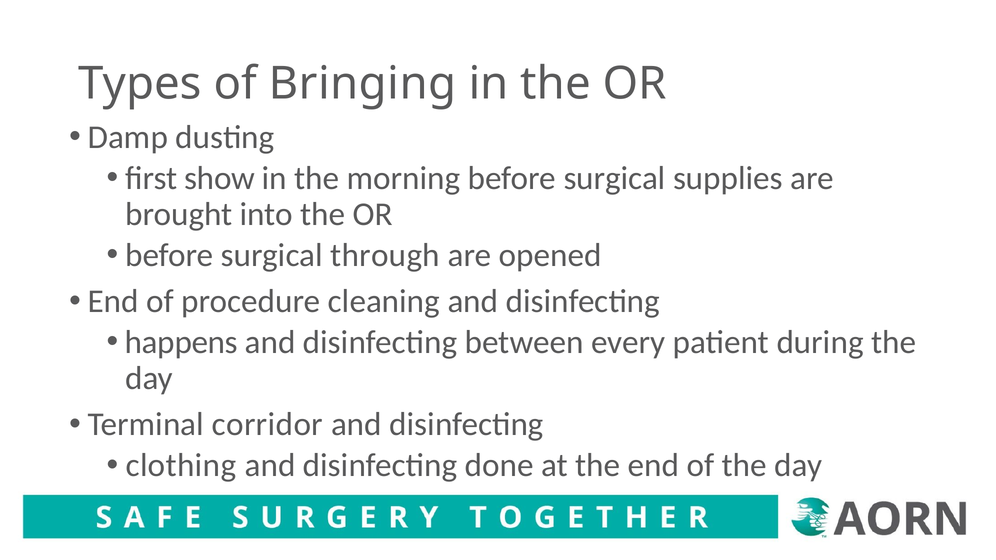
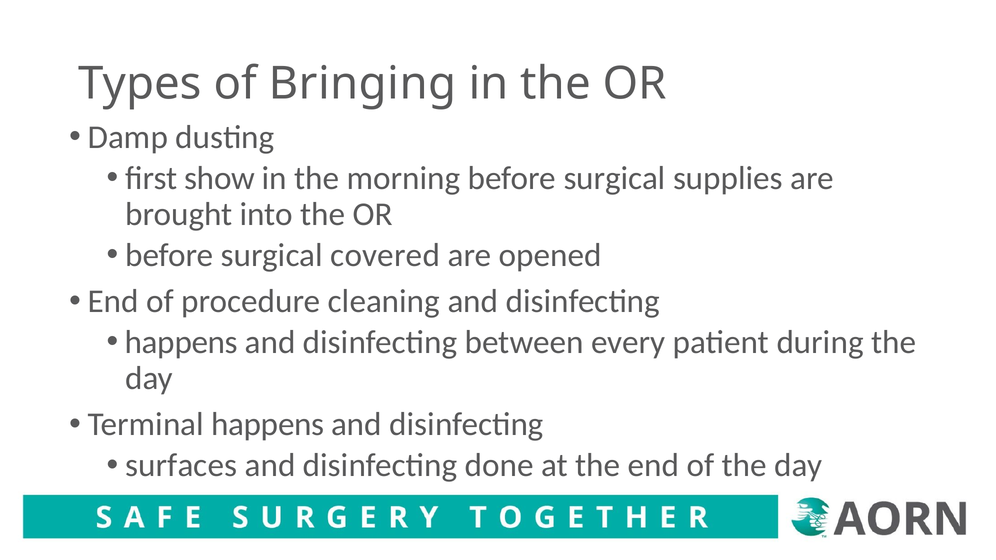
through: through -> covered (385, 255)
Terminal corridor: corridor -> happens (268, 425)
clothing: clothing -> surfaces (181, 466)
